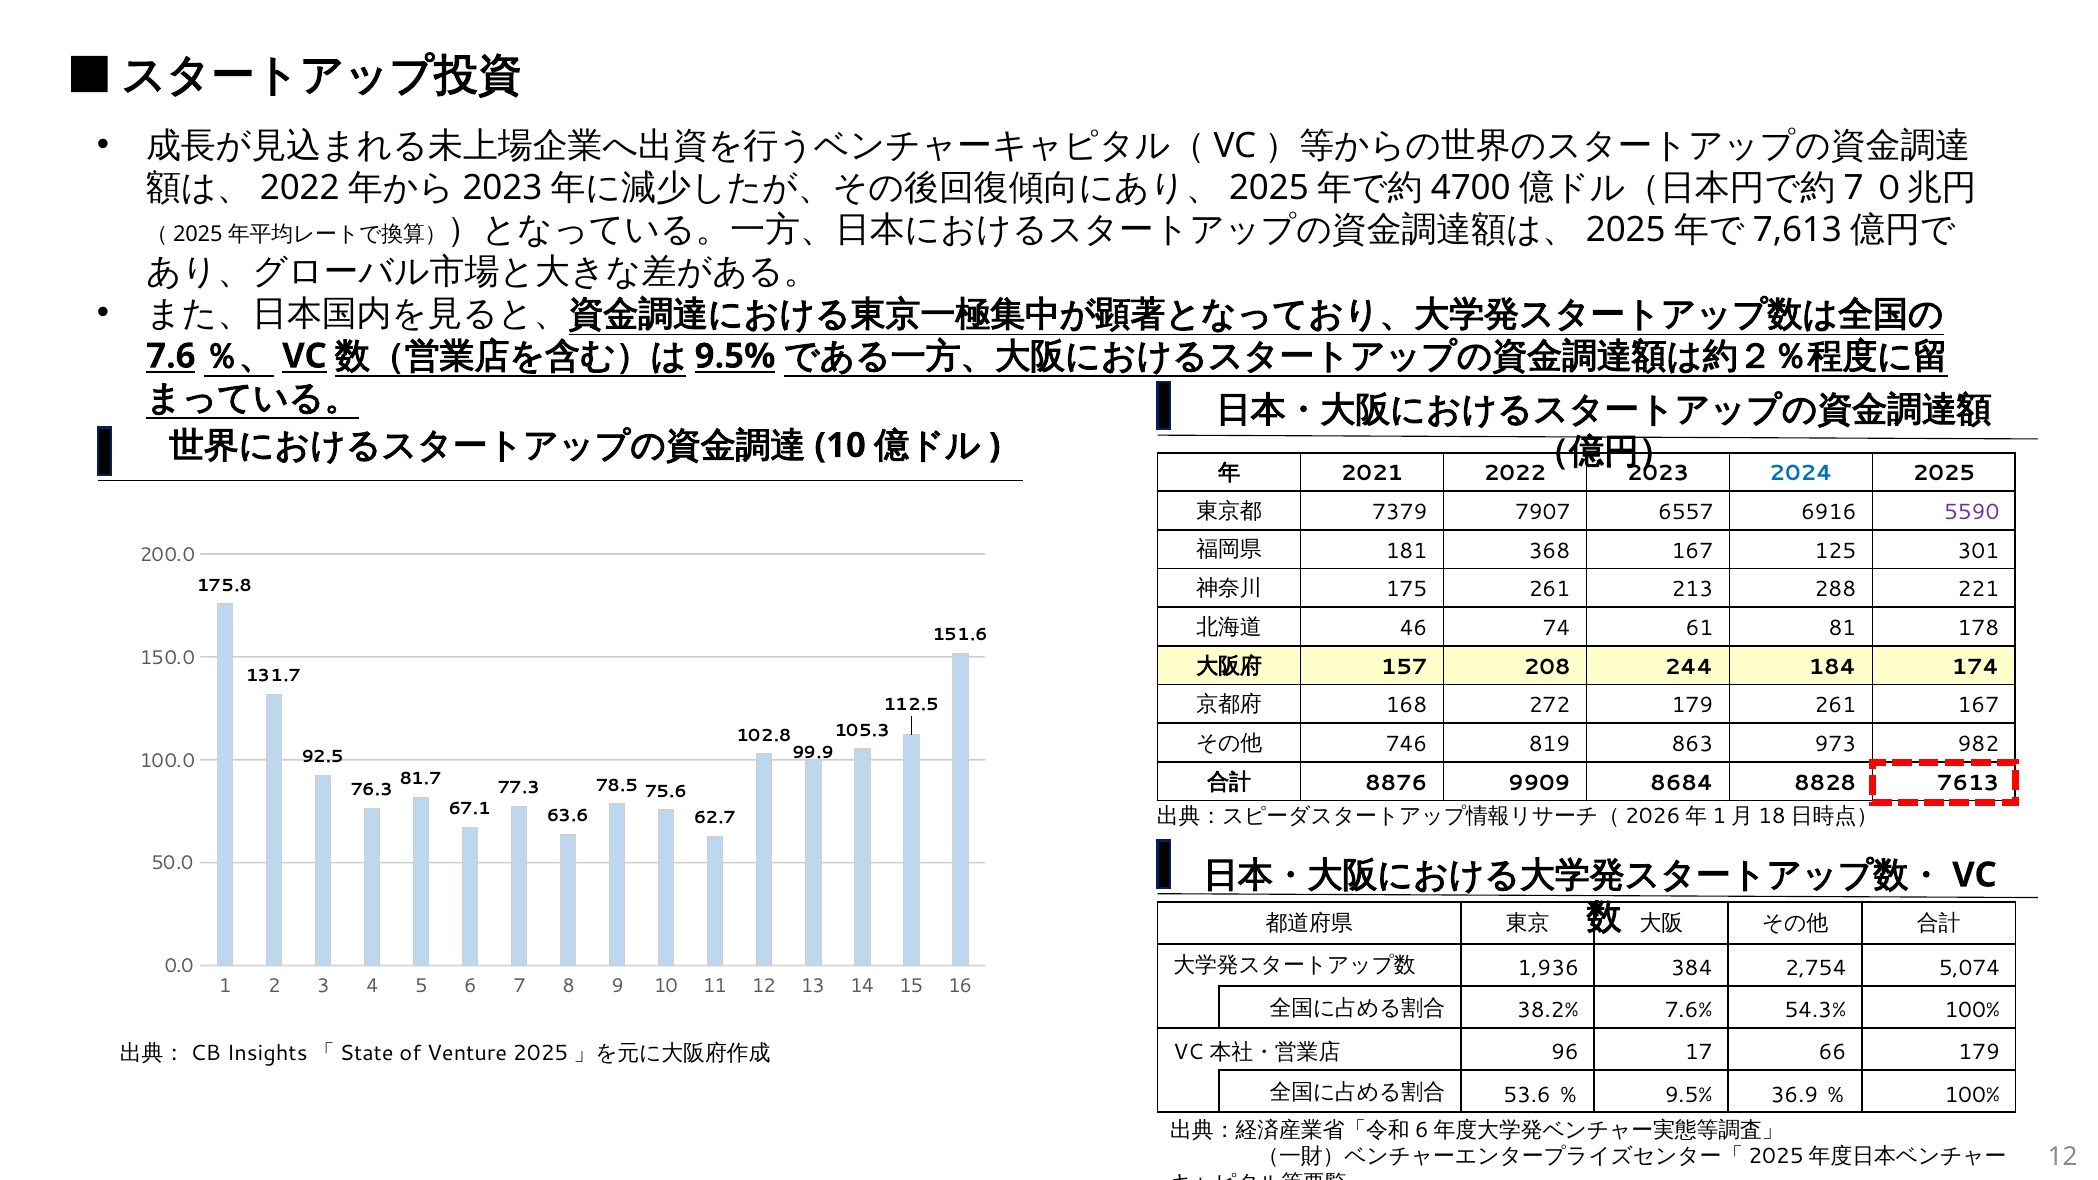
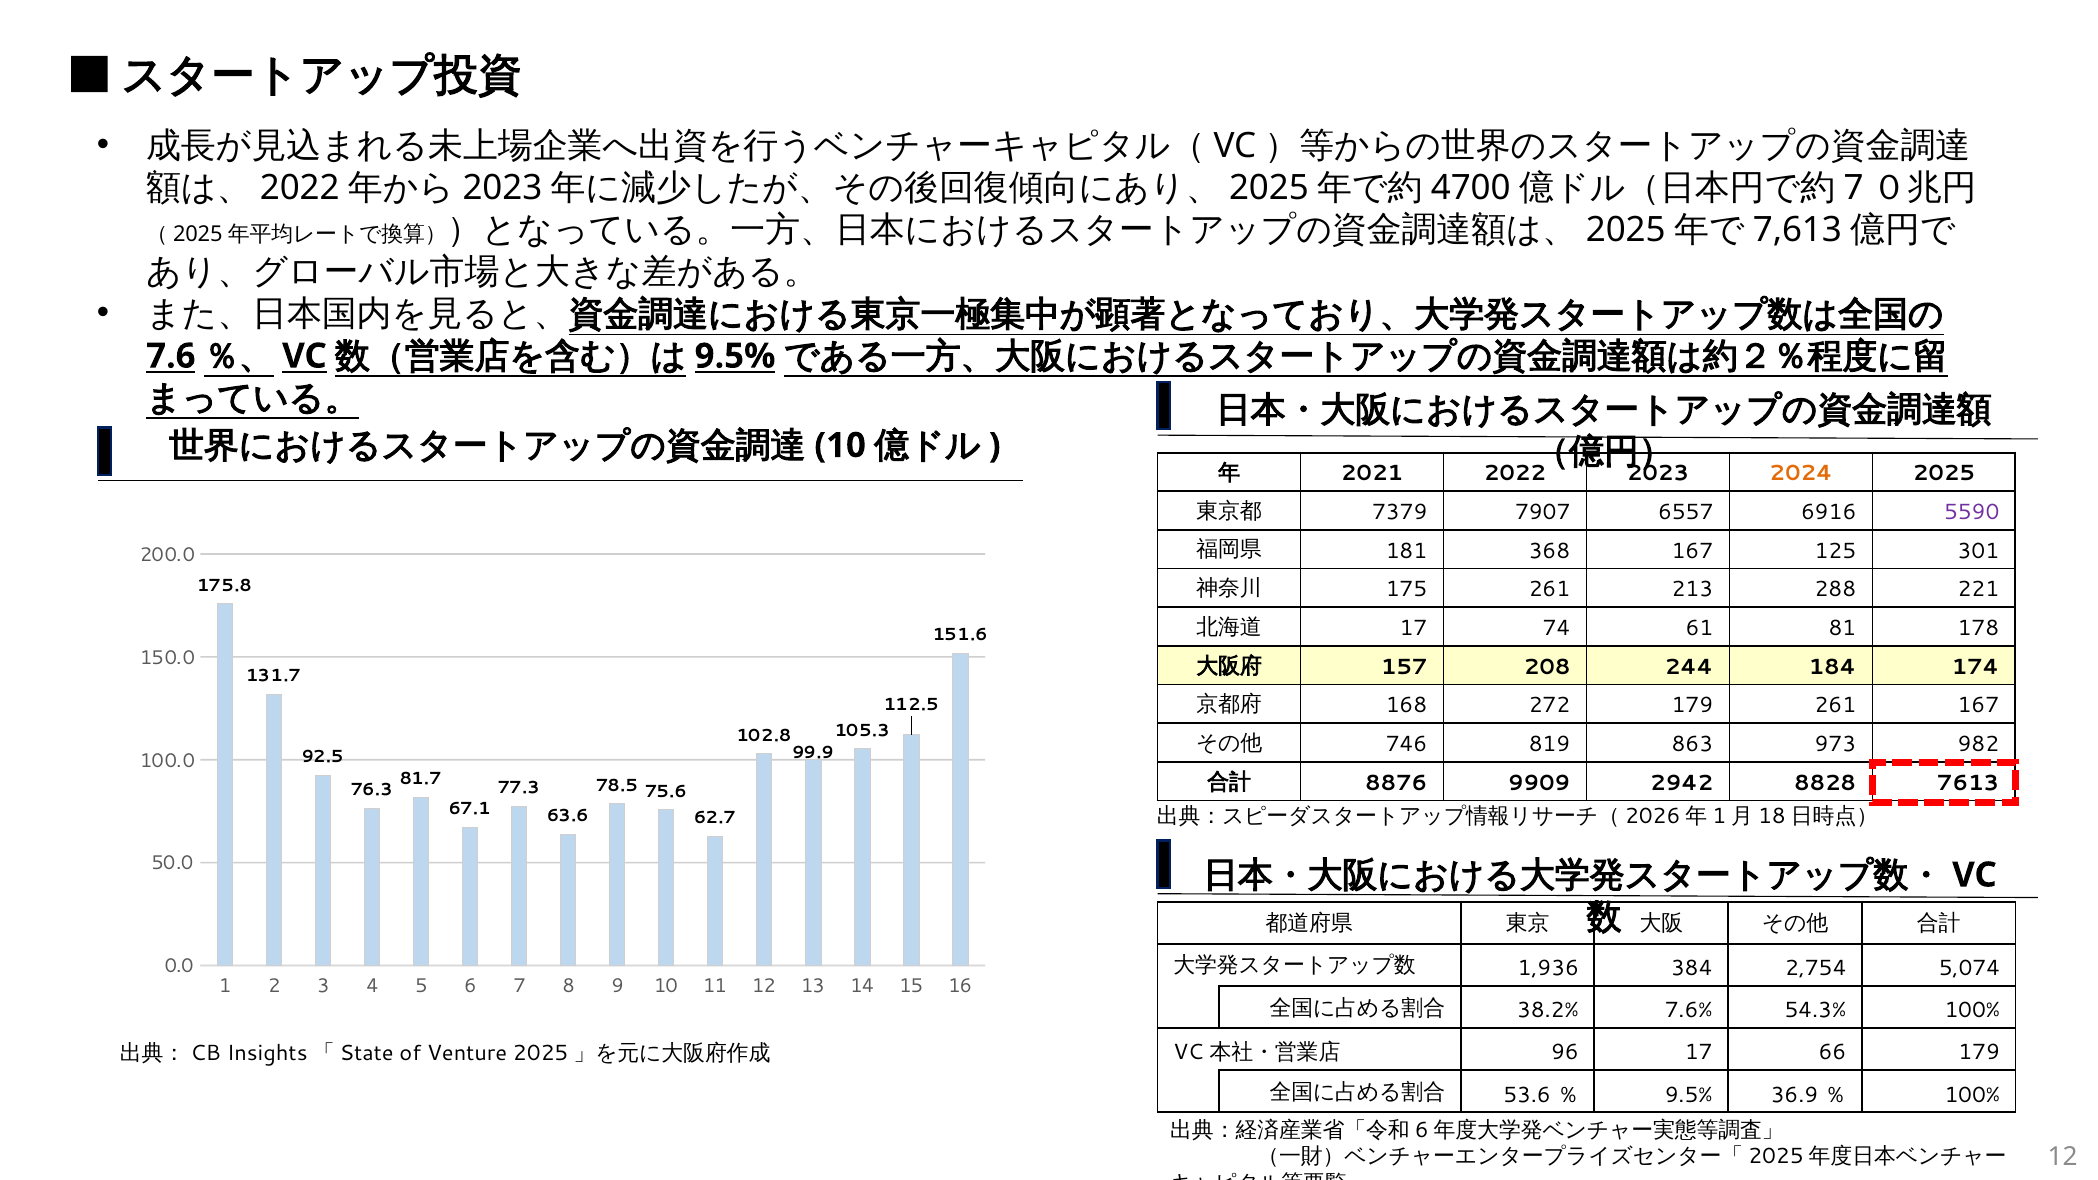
2024 colour: blue -> orange (1801, 474)
46: 46 -> 17 (1413, 628)
8684: 8684 -> 2942 (1682, 783)
